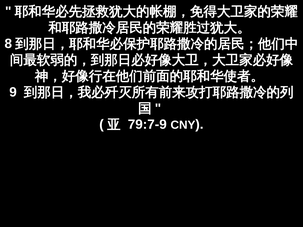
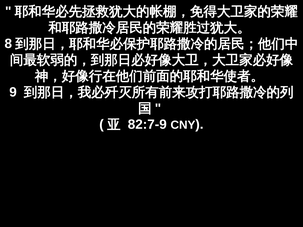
79:7-9: 79:7-9 -> 82:7-9 (147, 125)
